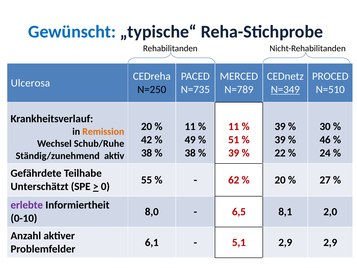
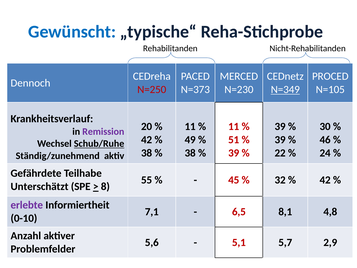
Ulcerosa: Ulcerosa -> Dennoch (30, 83)
N=250 colour: black -> red (152, 89)
N=735: N=735 -> N=373 (195, 89)
N=789: N=789 -> N=230 (239, 89)
N=510: N=510 -> N=105 (330, 89)
Remission colour: orange -> purple (103, 131)
Schub/Ruhe underline: none -> present (99, 144)
62: 62 -> 45 (234, 180)
20: 20 -> 32 (280, 180)
27: 27 -> 42 (325, 180)
0: 0 -> 8 (105, 186)
8,0: 8,0 -> 7,1 (152, 212)
2,0: 2,0 -> 4,8 (330, 212)
6,1: 6,1 -> 5,6 (152, 242)
5,1 2,9: 2,9 -> 5,7 (285, 242)
